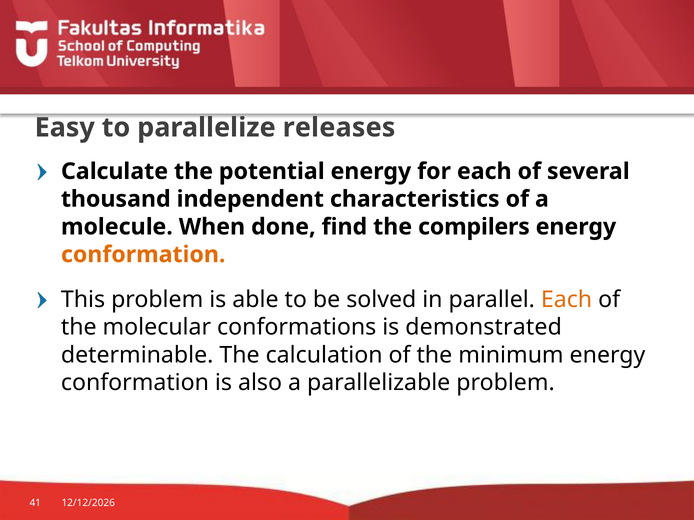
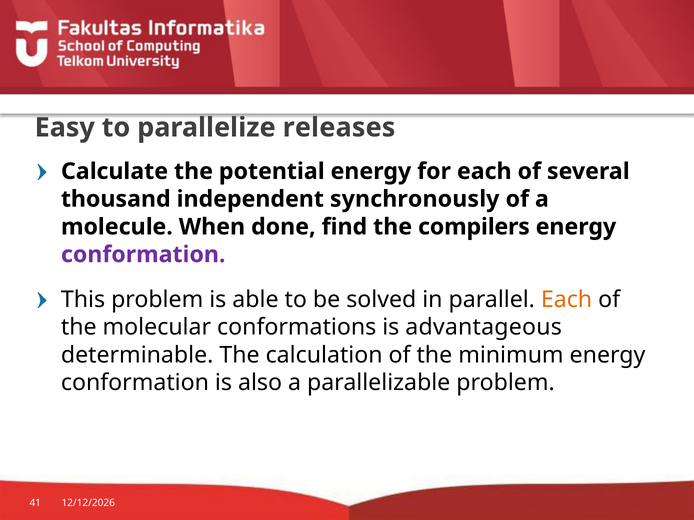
characteristics: characteristics -> synchronously (415, 199)
conformation colour: orange -> purple (143, 255)
demonstrated: demonstrated -> advantageous (484, 328)
